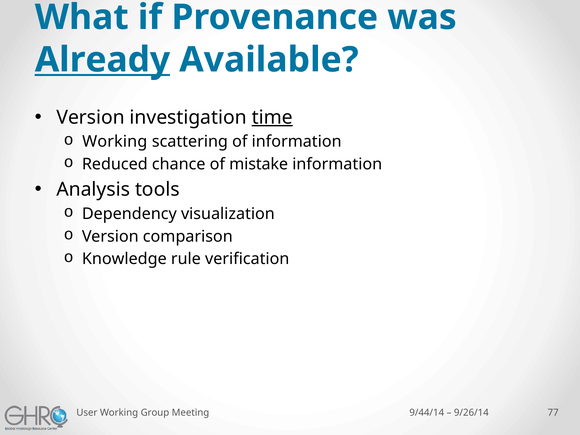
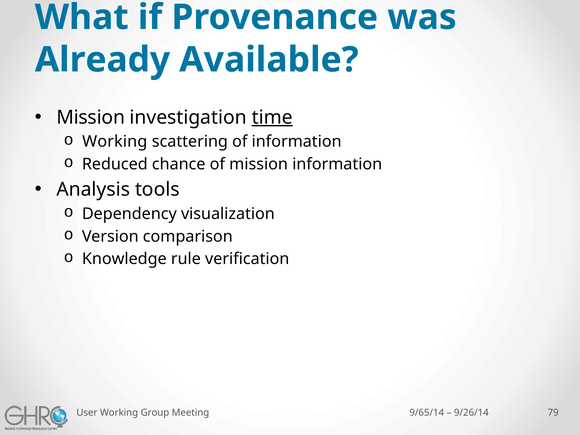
Already underline: present -> none (102, 60)
Version: Version -> Mission (91, 117)
of mistake: mistake -> mission (259, 164)
9/44/14: 9/44/14 -> 9/65/14 (427, 413)
77: 77 -> 79 (553, 413)
